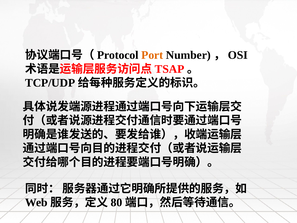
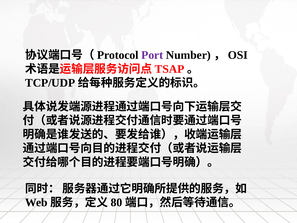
Port colour: orange -> purple (152, 55)
